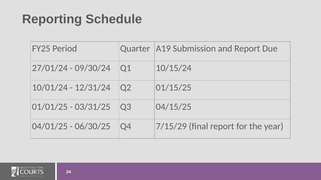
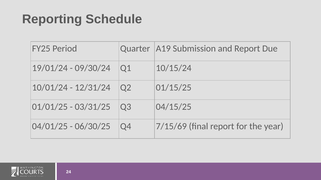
27/01/24: 27/01/24 -> 19/01/24 (50, 68)
7/15/29: 7/15/29 -> 7/15/69 (171, 127)
